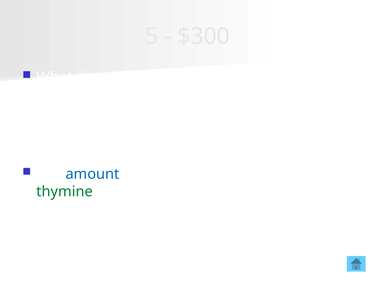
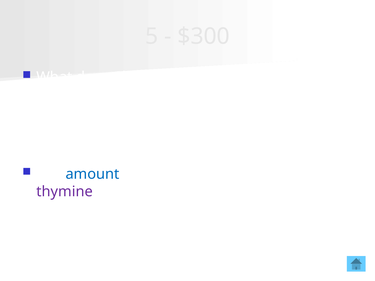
thymine colour: green -> purple (65, 192)
